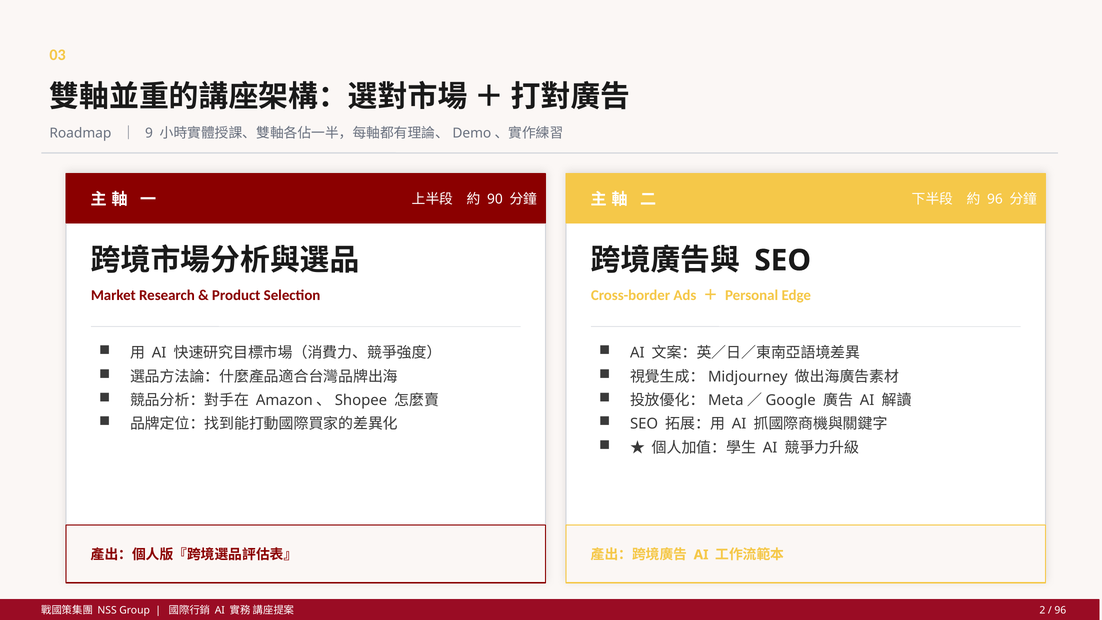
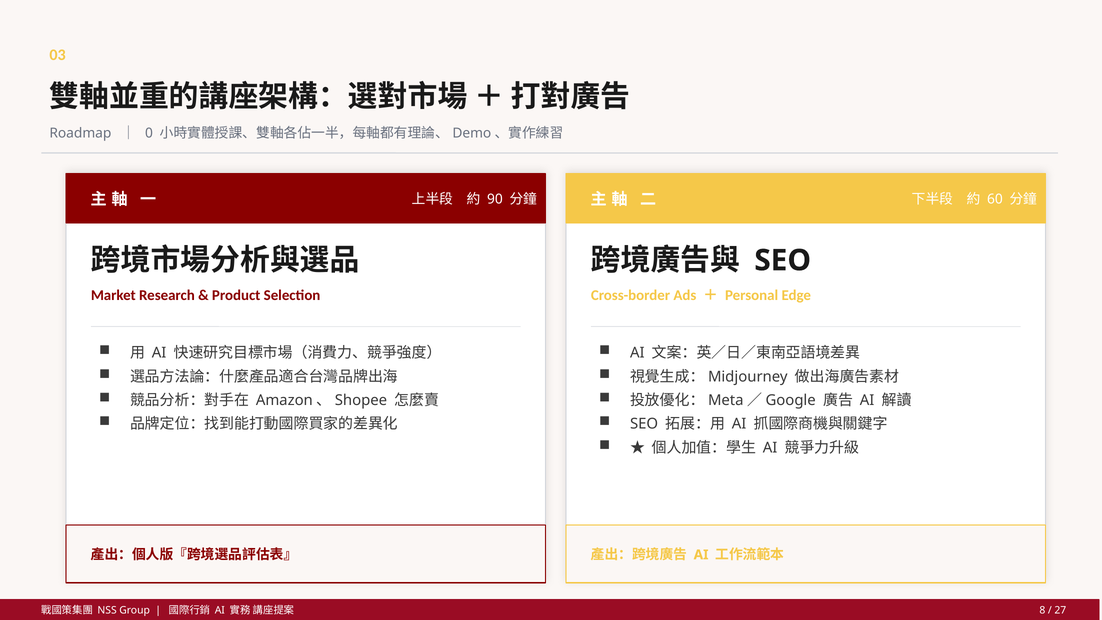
9: 9 -> 0 (149, 133)
96: 96 -> 60 (995, 199)
2: 2 -> 8 (1042, 610)
96: 96 -> 27 (1060, 610)
